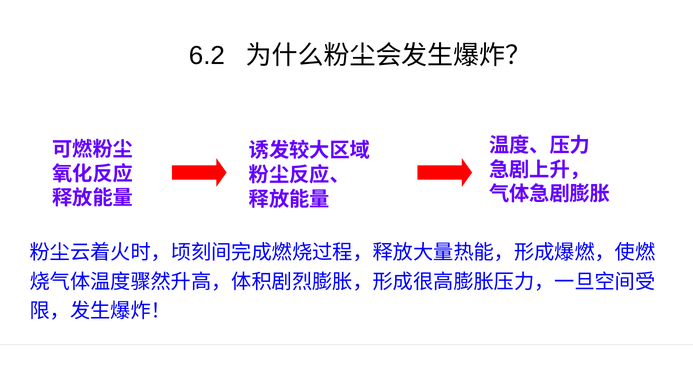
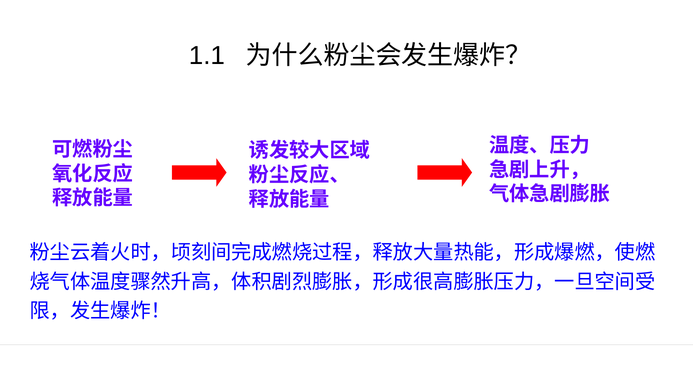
6.2: 6.2 -> 1.1 (207, 56)
